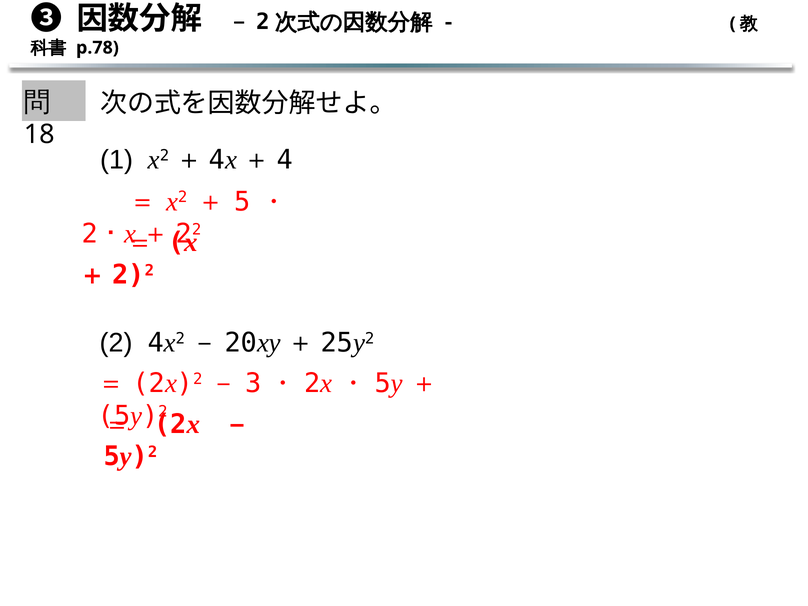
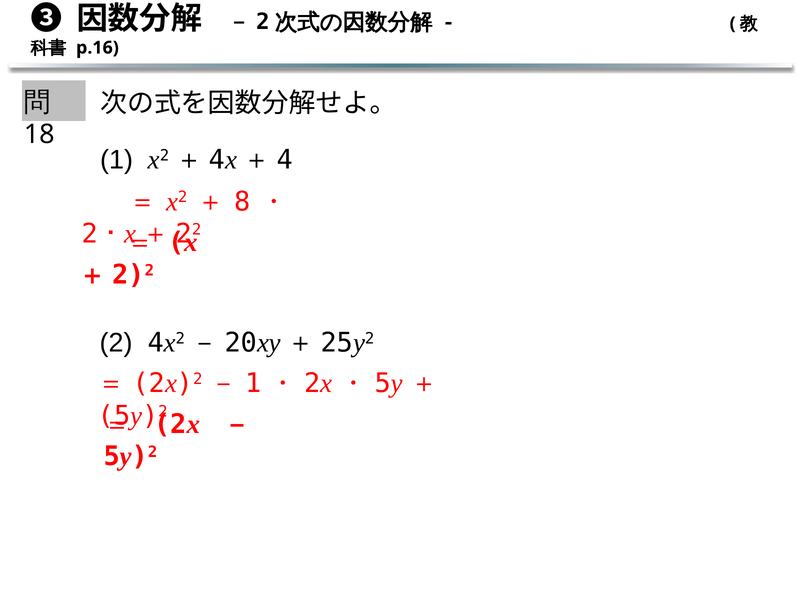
p.78: p.78 -> p.16 (97, 48)
5: 5 -> 8 (242, 202)
3: 3 -> 1 (253, 384)
